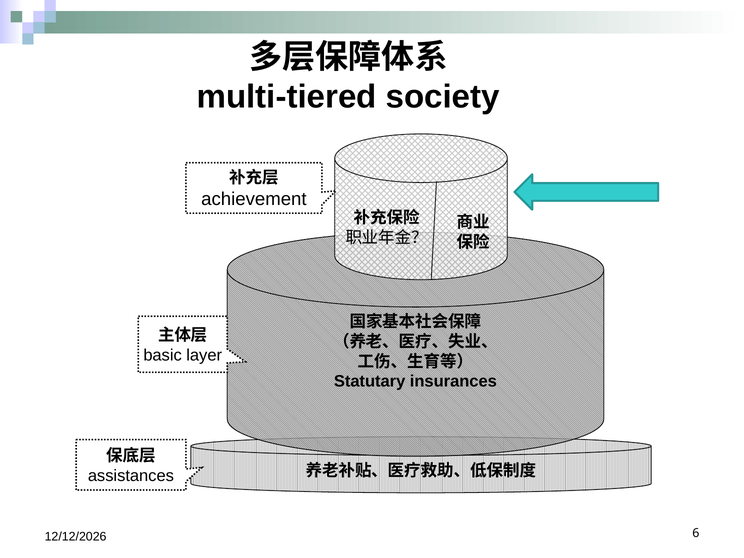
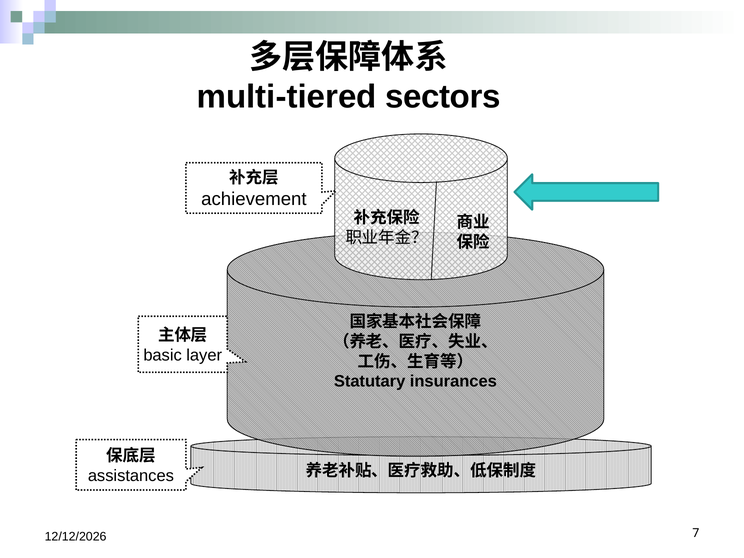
society: society -> sectors (443, 97)
6: 6 -> 7 (696, 533)
